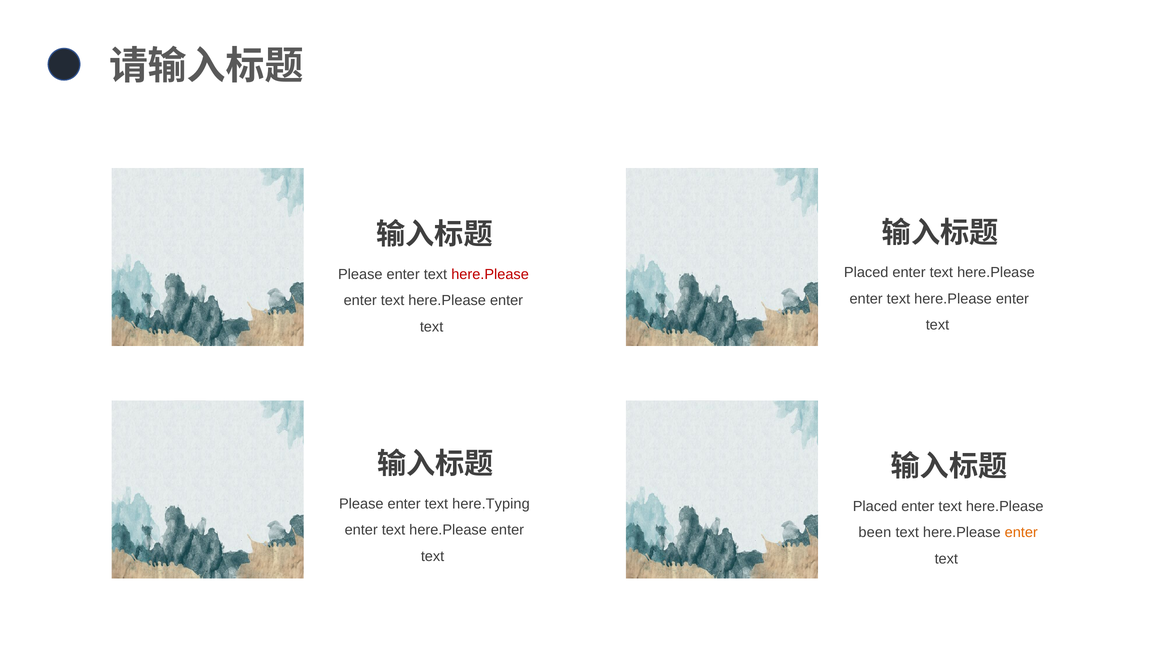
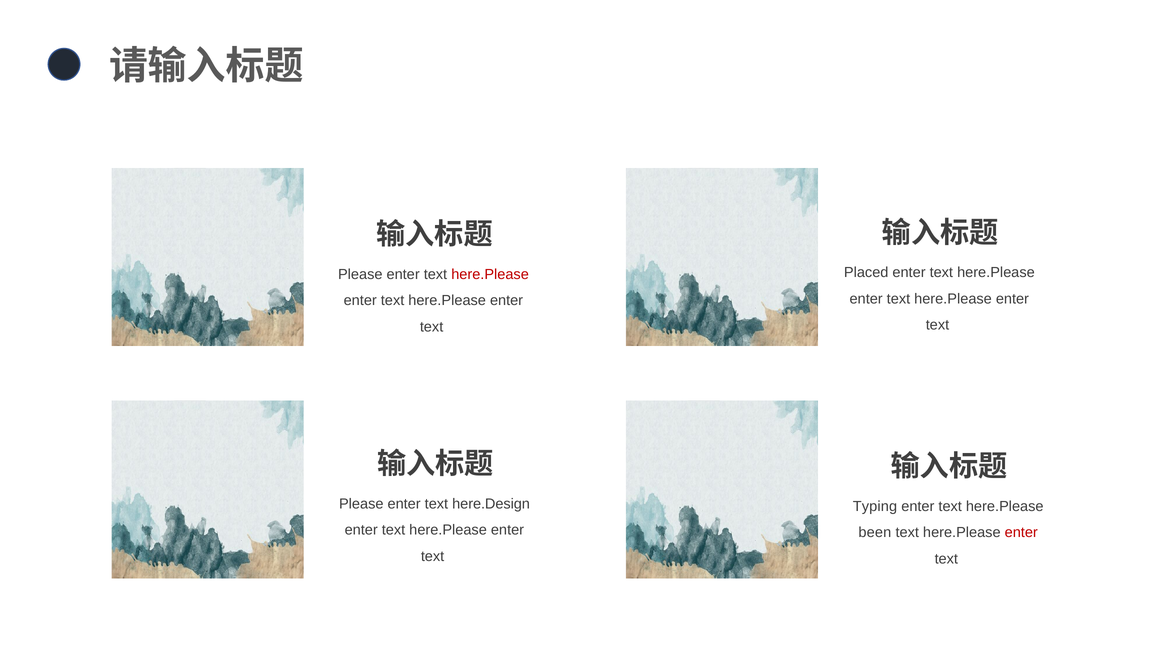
here.Typing: here.Typing -> here.Design (491, 504)
Placed: Placed -> Typing (875, 506)
enter colour: orange -> red (1021, 532)
